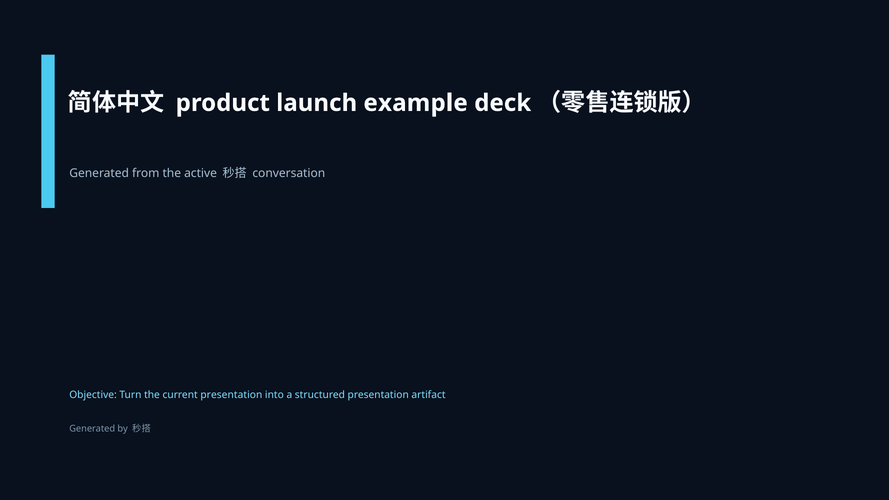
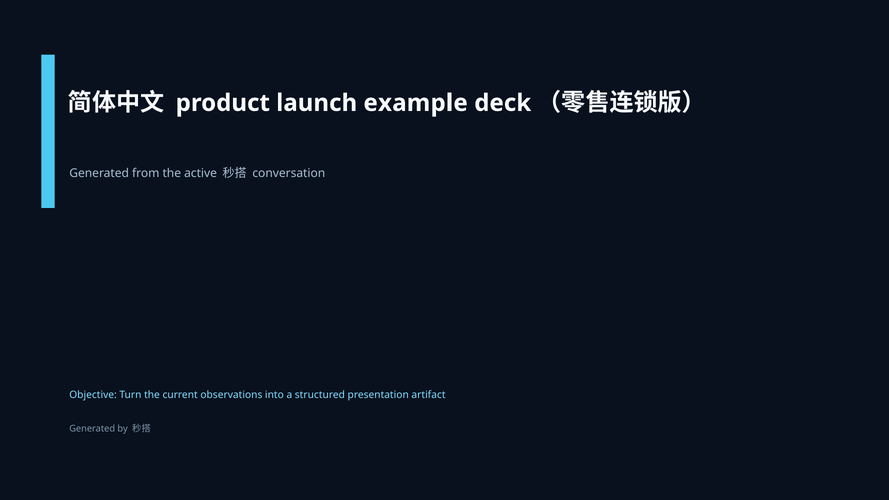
current presentation: presentation -> observations (231, 395)
